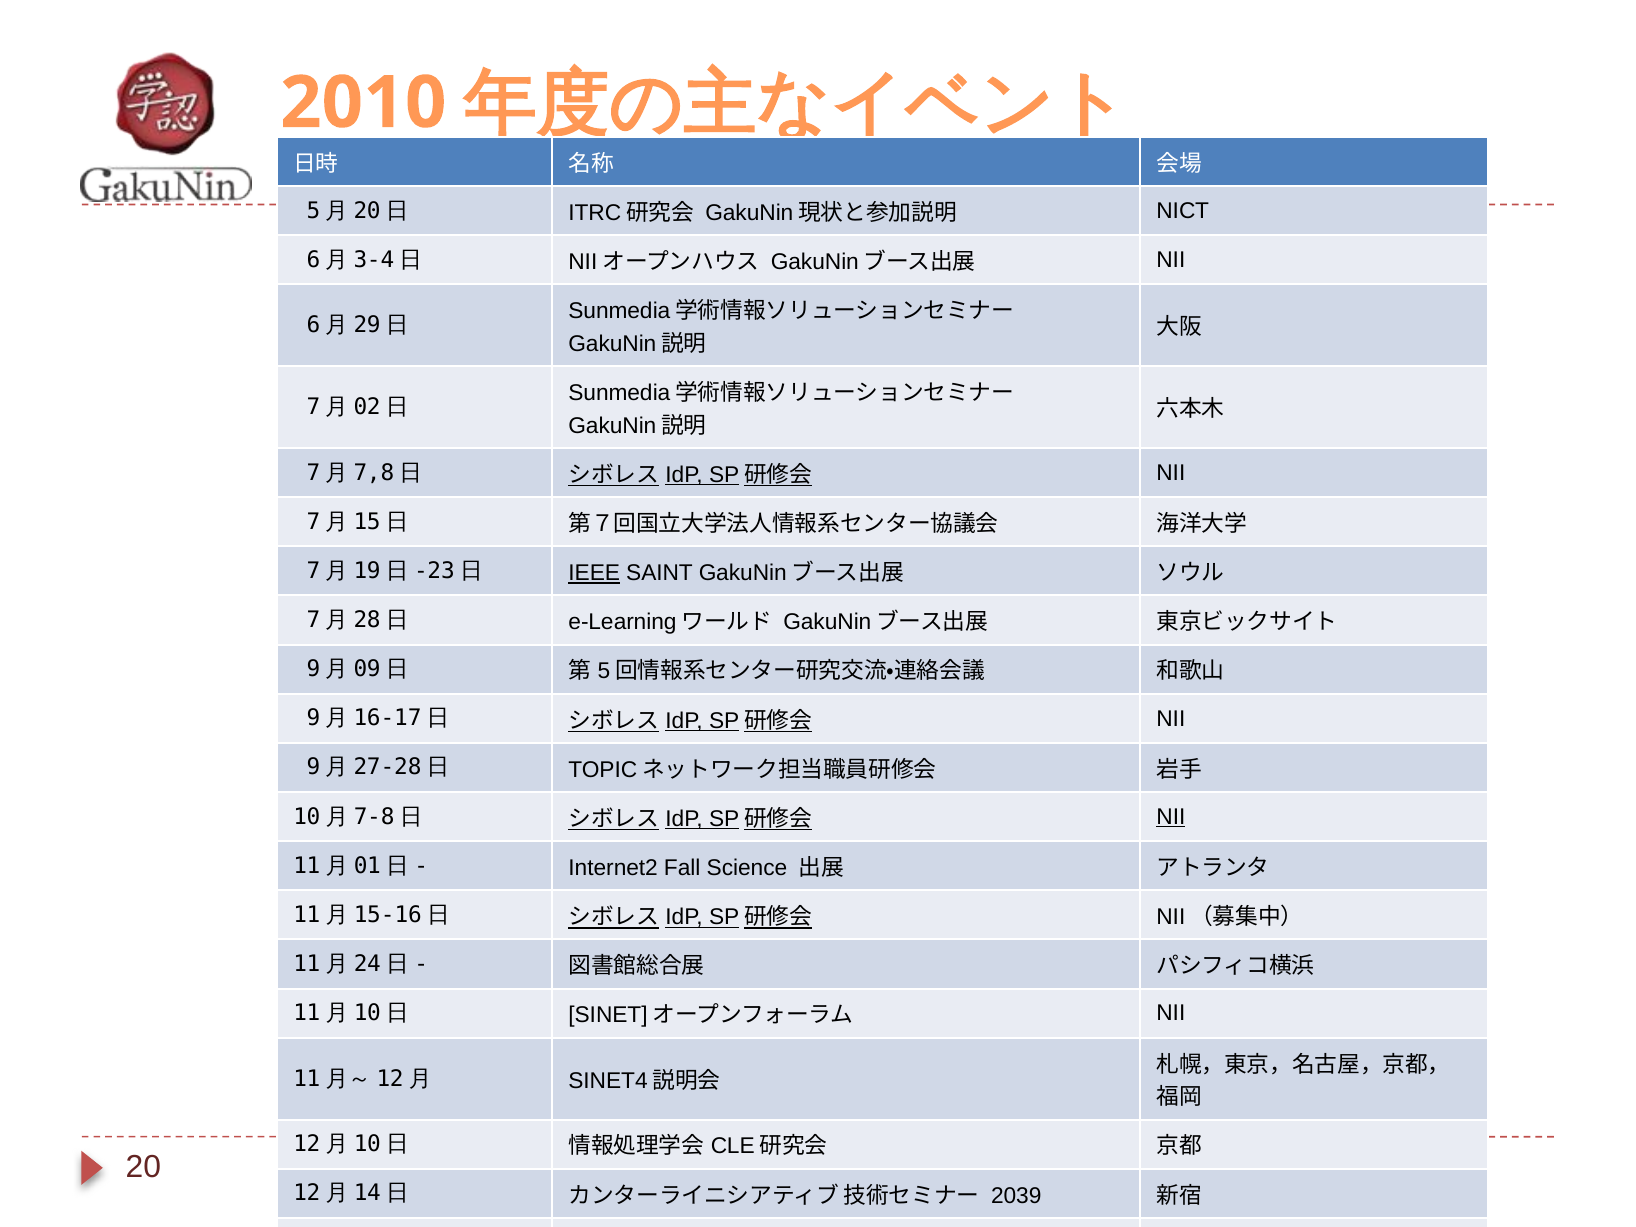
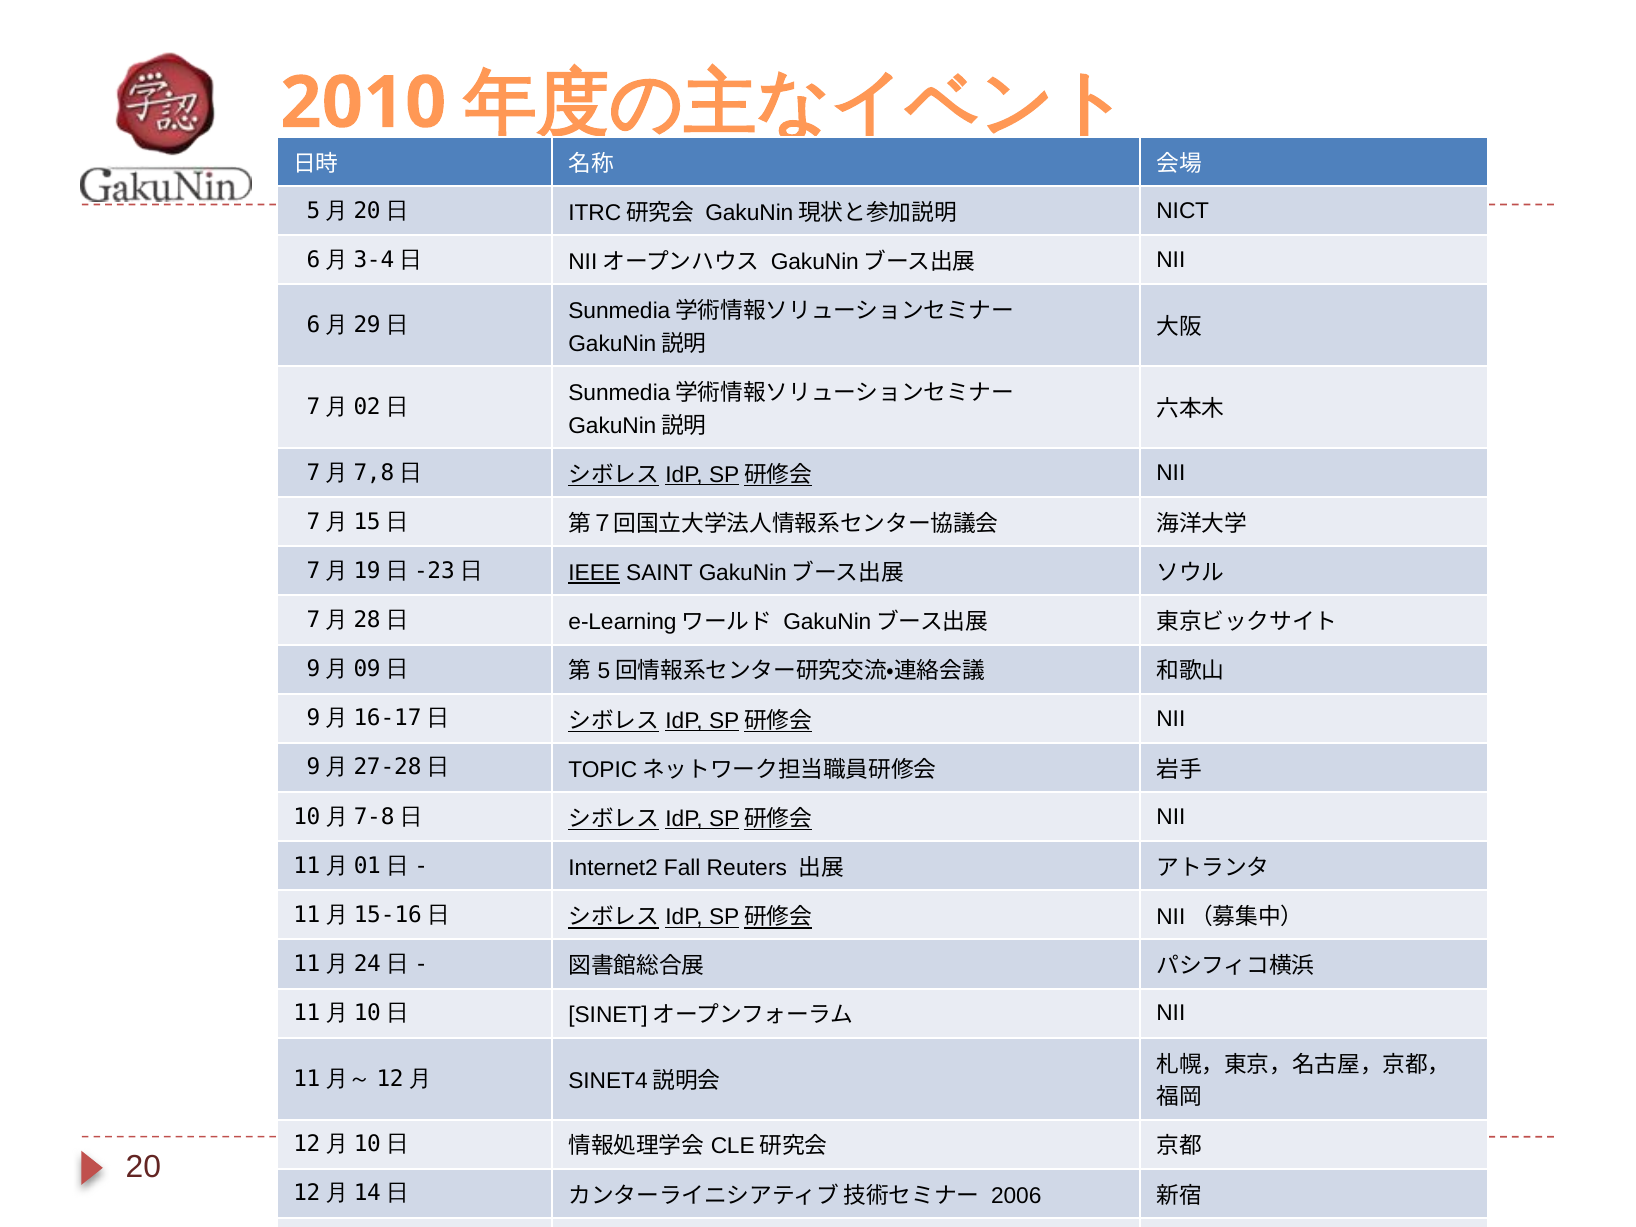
NII underline: present -> none (1171, 817)
Science: Science -> Reuters (747, 868)
2039: 2039 -> 2006 (1016, 1196)
